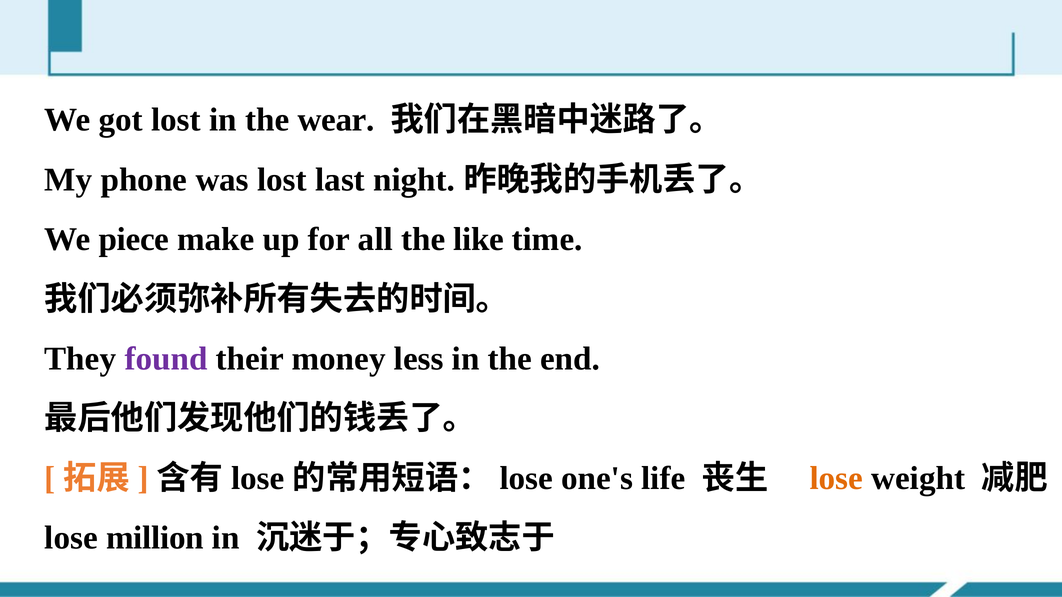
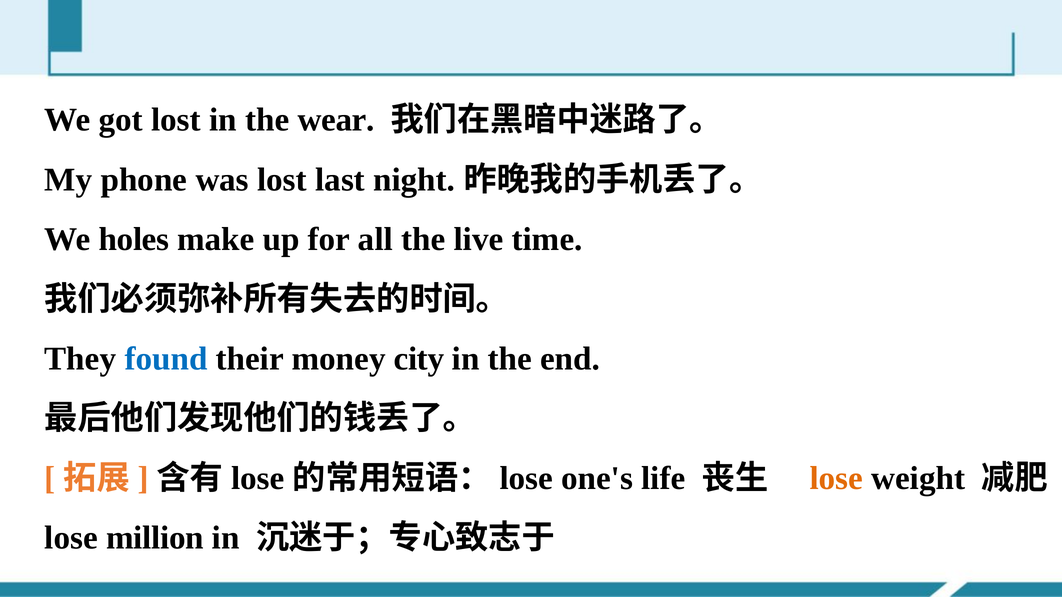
piece: piece -> holes (134, 240)
like: like -> live (479, 240)
found colour: purple -> blue (166, 359)
less: less -> city (419, 359)
